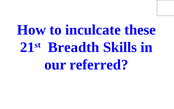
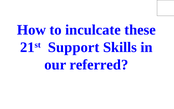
Breadth: Breadth -> Support (74, 47)
